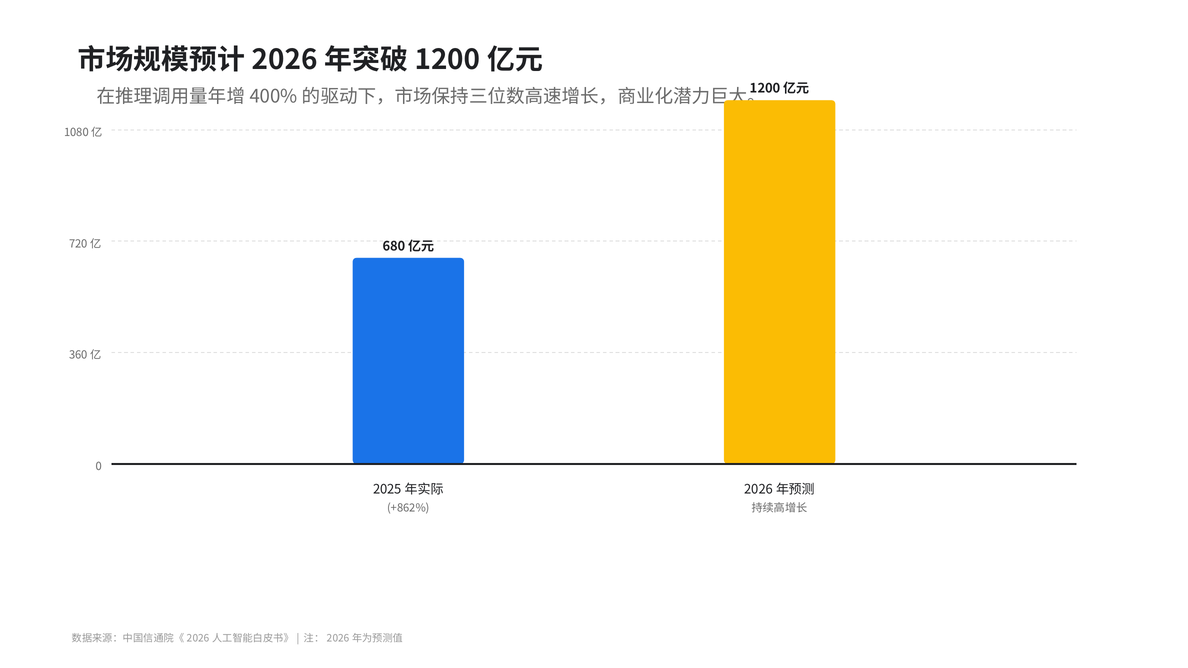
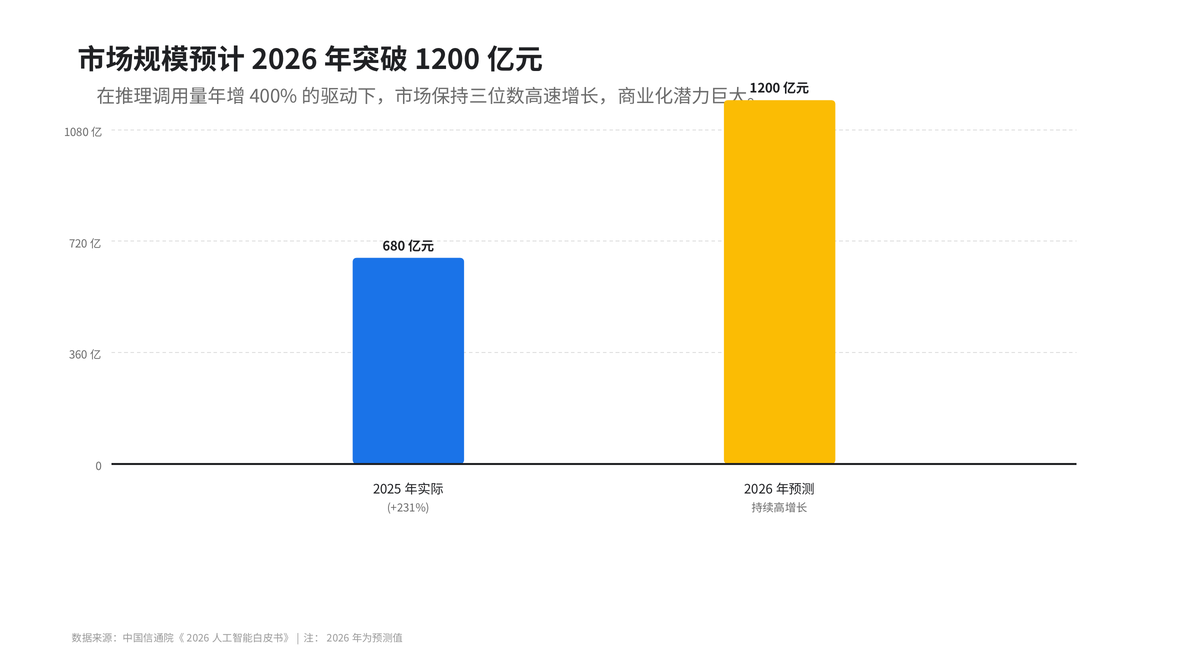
+862%: +862% -> +231% (408, 508)
